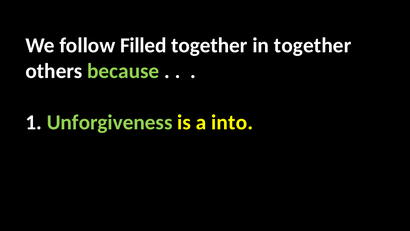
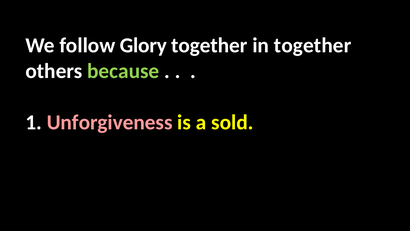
Filled: Filled -> Glory (143, 45)
Unforgiveness colour: light green -> pink (110, 122)
into: into -> sold (232, 122)
